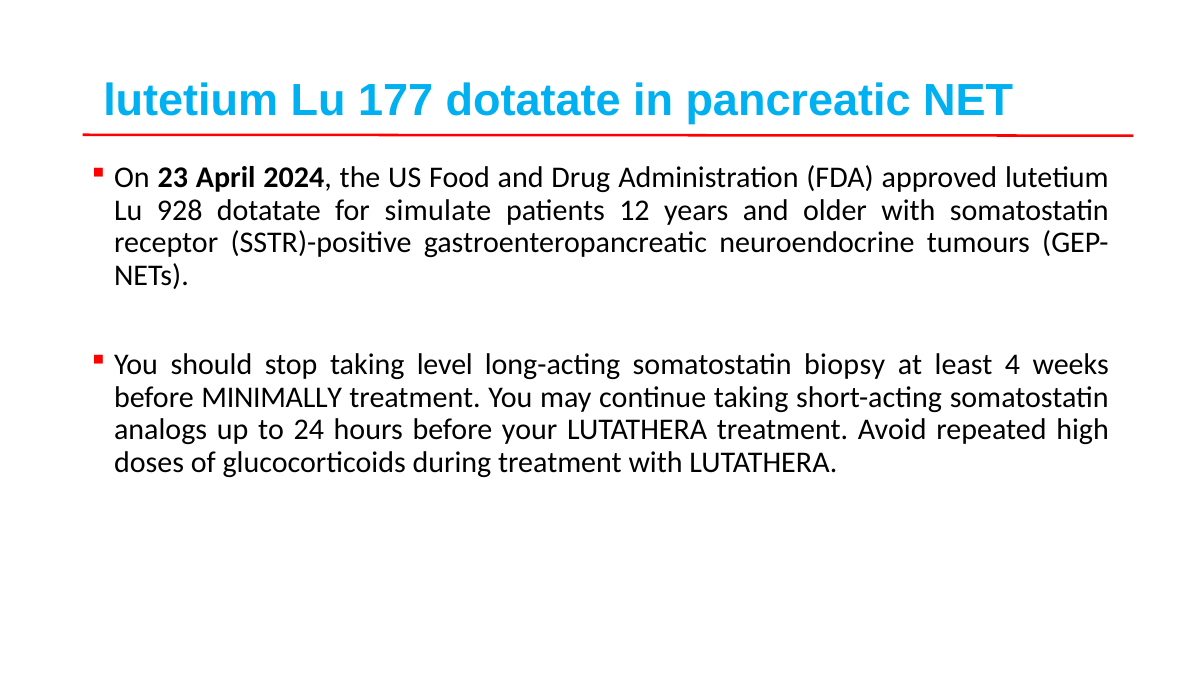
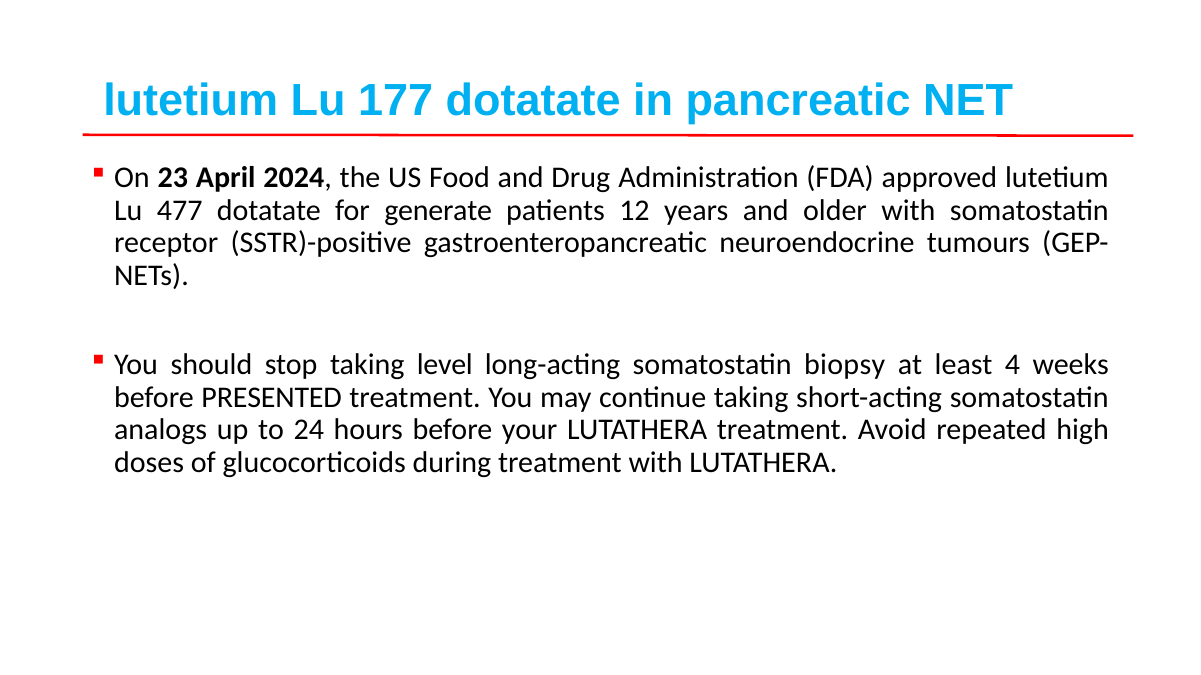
928: 928 -> 477 (180, 211)
simulate: simulate -> generate (438, 211)
MINIMALLY: MINIMALLY -> PRESENTED (272, 398)
